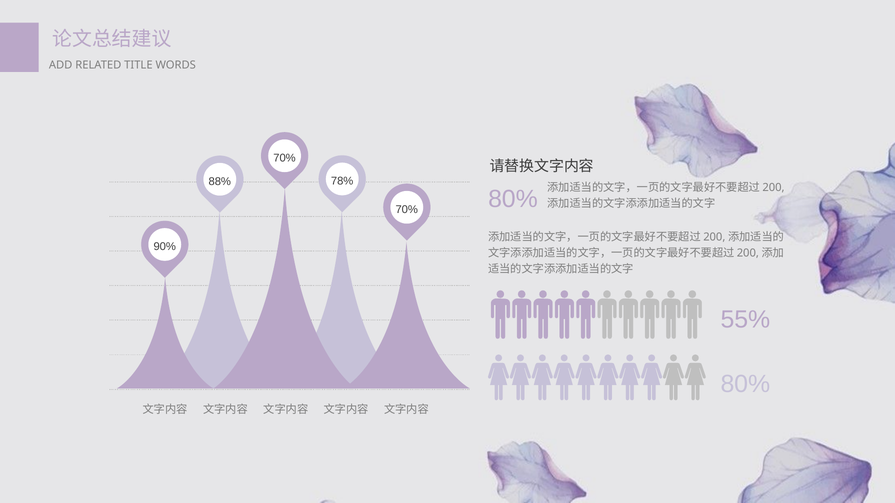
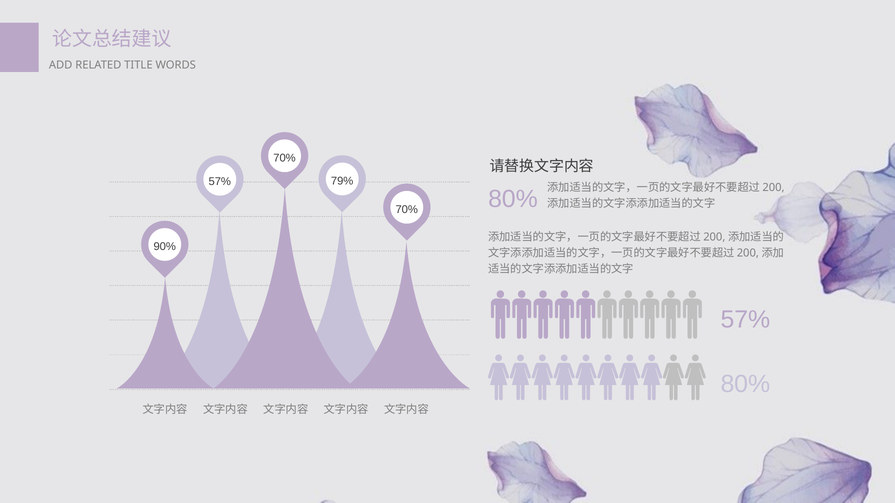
78%: 78% -> 79% (342, 181)
88%: 88% -> 57% (220, 182)
55%: 55% -> 57% (745, 320)
